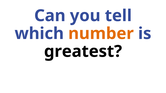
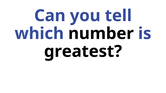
number colour: orange -> black (101, 34)
